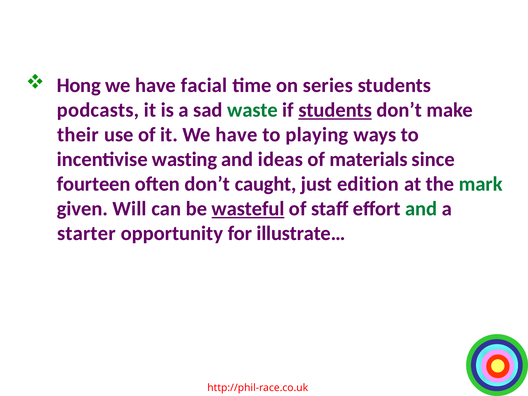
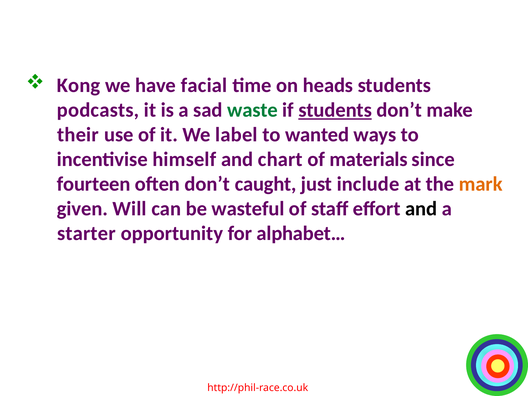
Hong: Hong -> Kong (79, 86)
series: series -> heads (328, 86)
it We have: have -> label (236, 135)
playing: playing -> wanted (317, 135)
wasting: wasting -> himself (184, 159)
ideas: ideas -> chart (280, 159)
edition: edition -> include (368, 184)
mark colour: green -> orange (481, 184)
wasteful underline: present -> none (248, 209)
and colour: green -> black (421, 209)
illustrate…: illustrate… -> alphabet… (301, 233)
